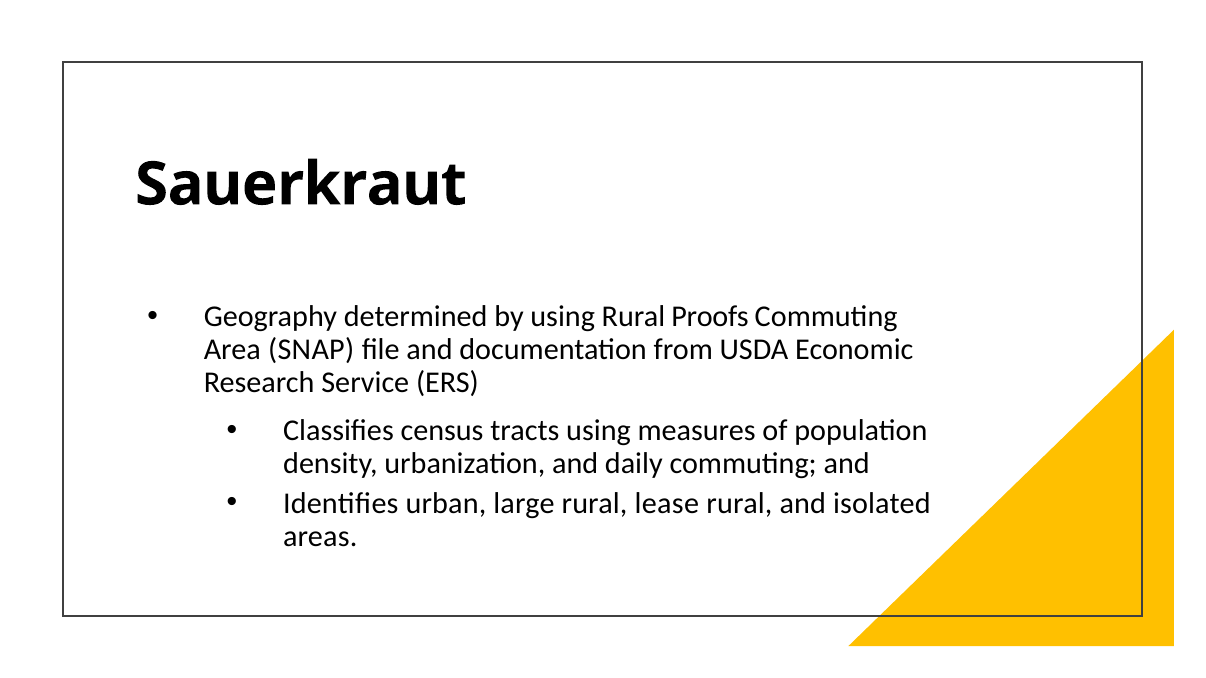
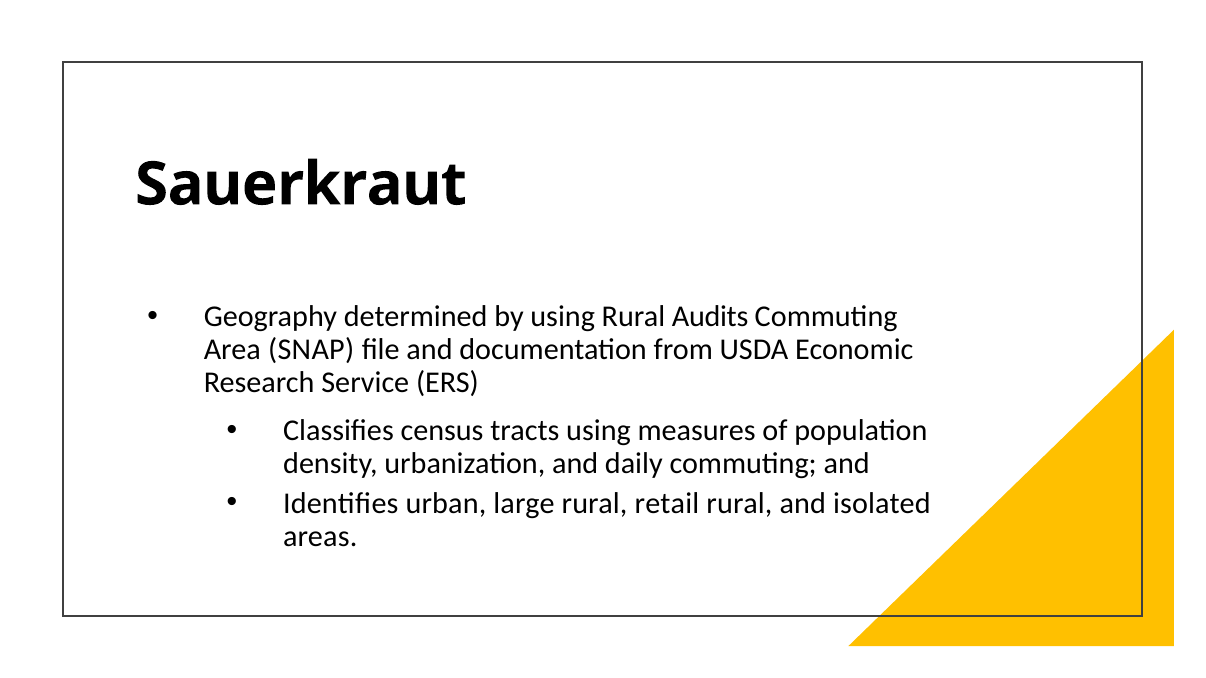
Proofs: Proofs -> Audits (710, 317)
lease: lease -> retail (667, 504)
